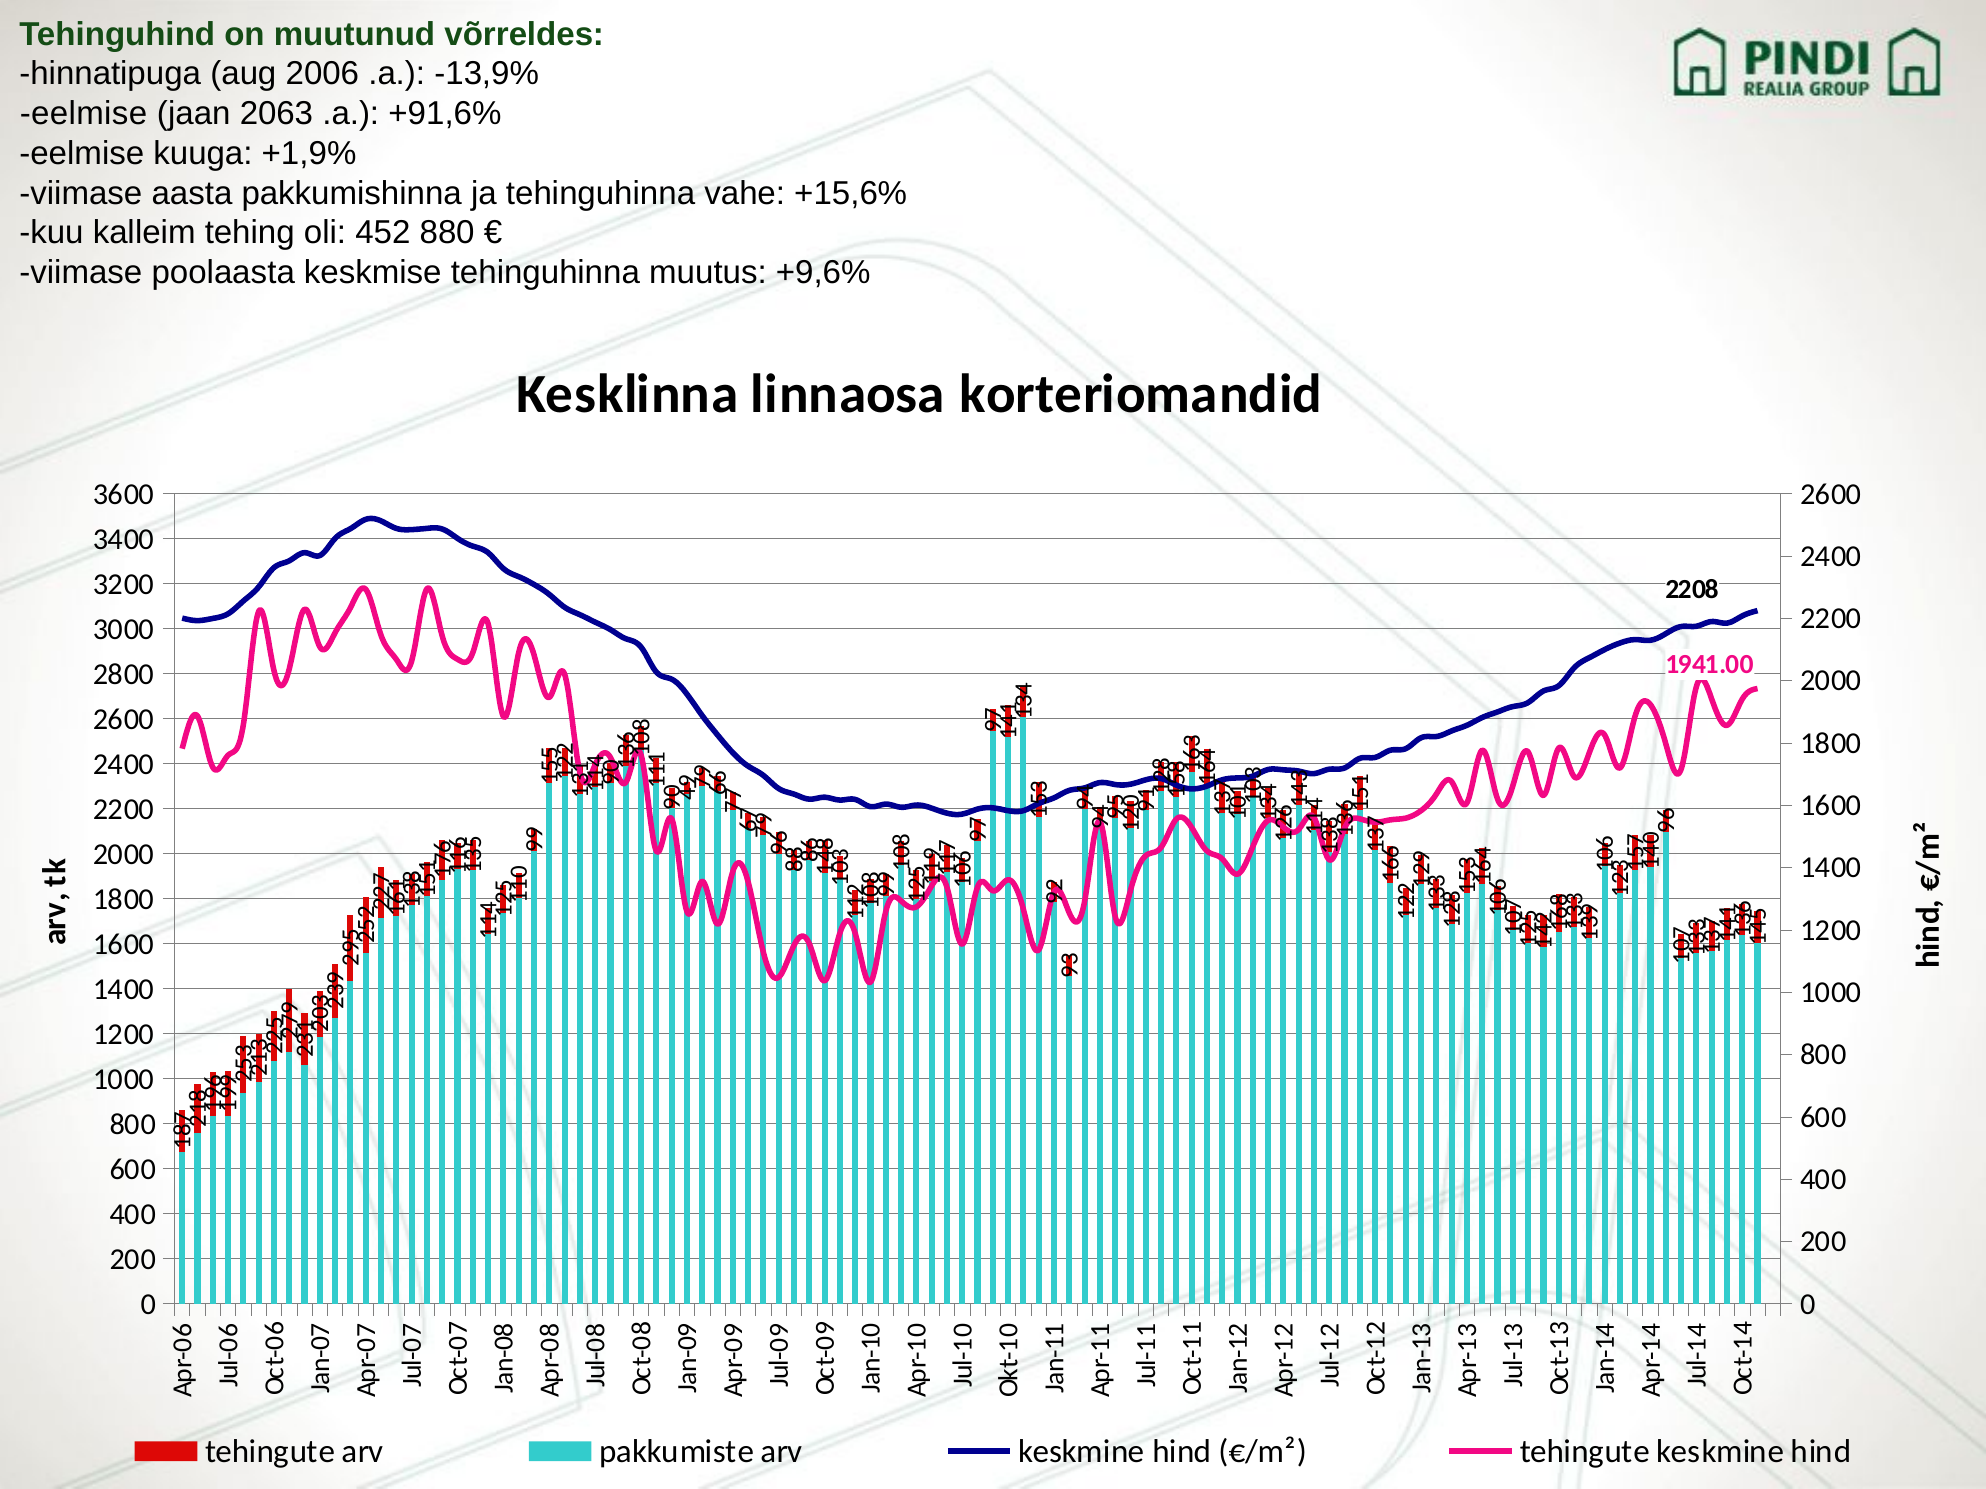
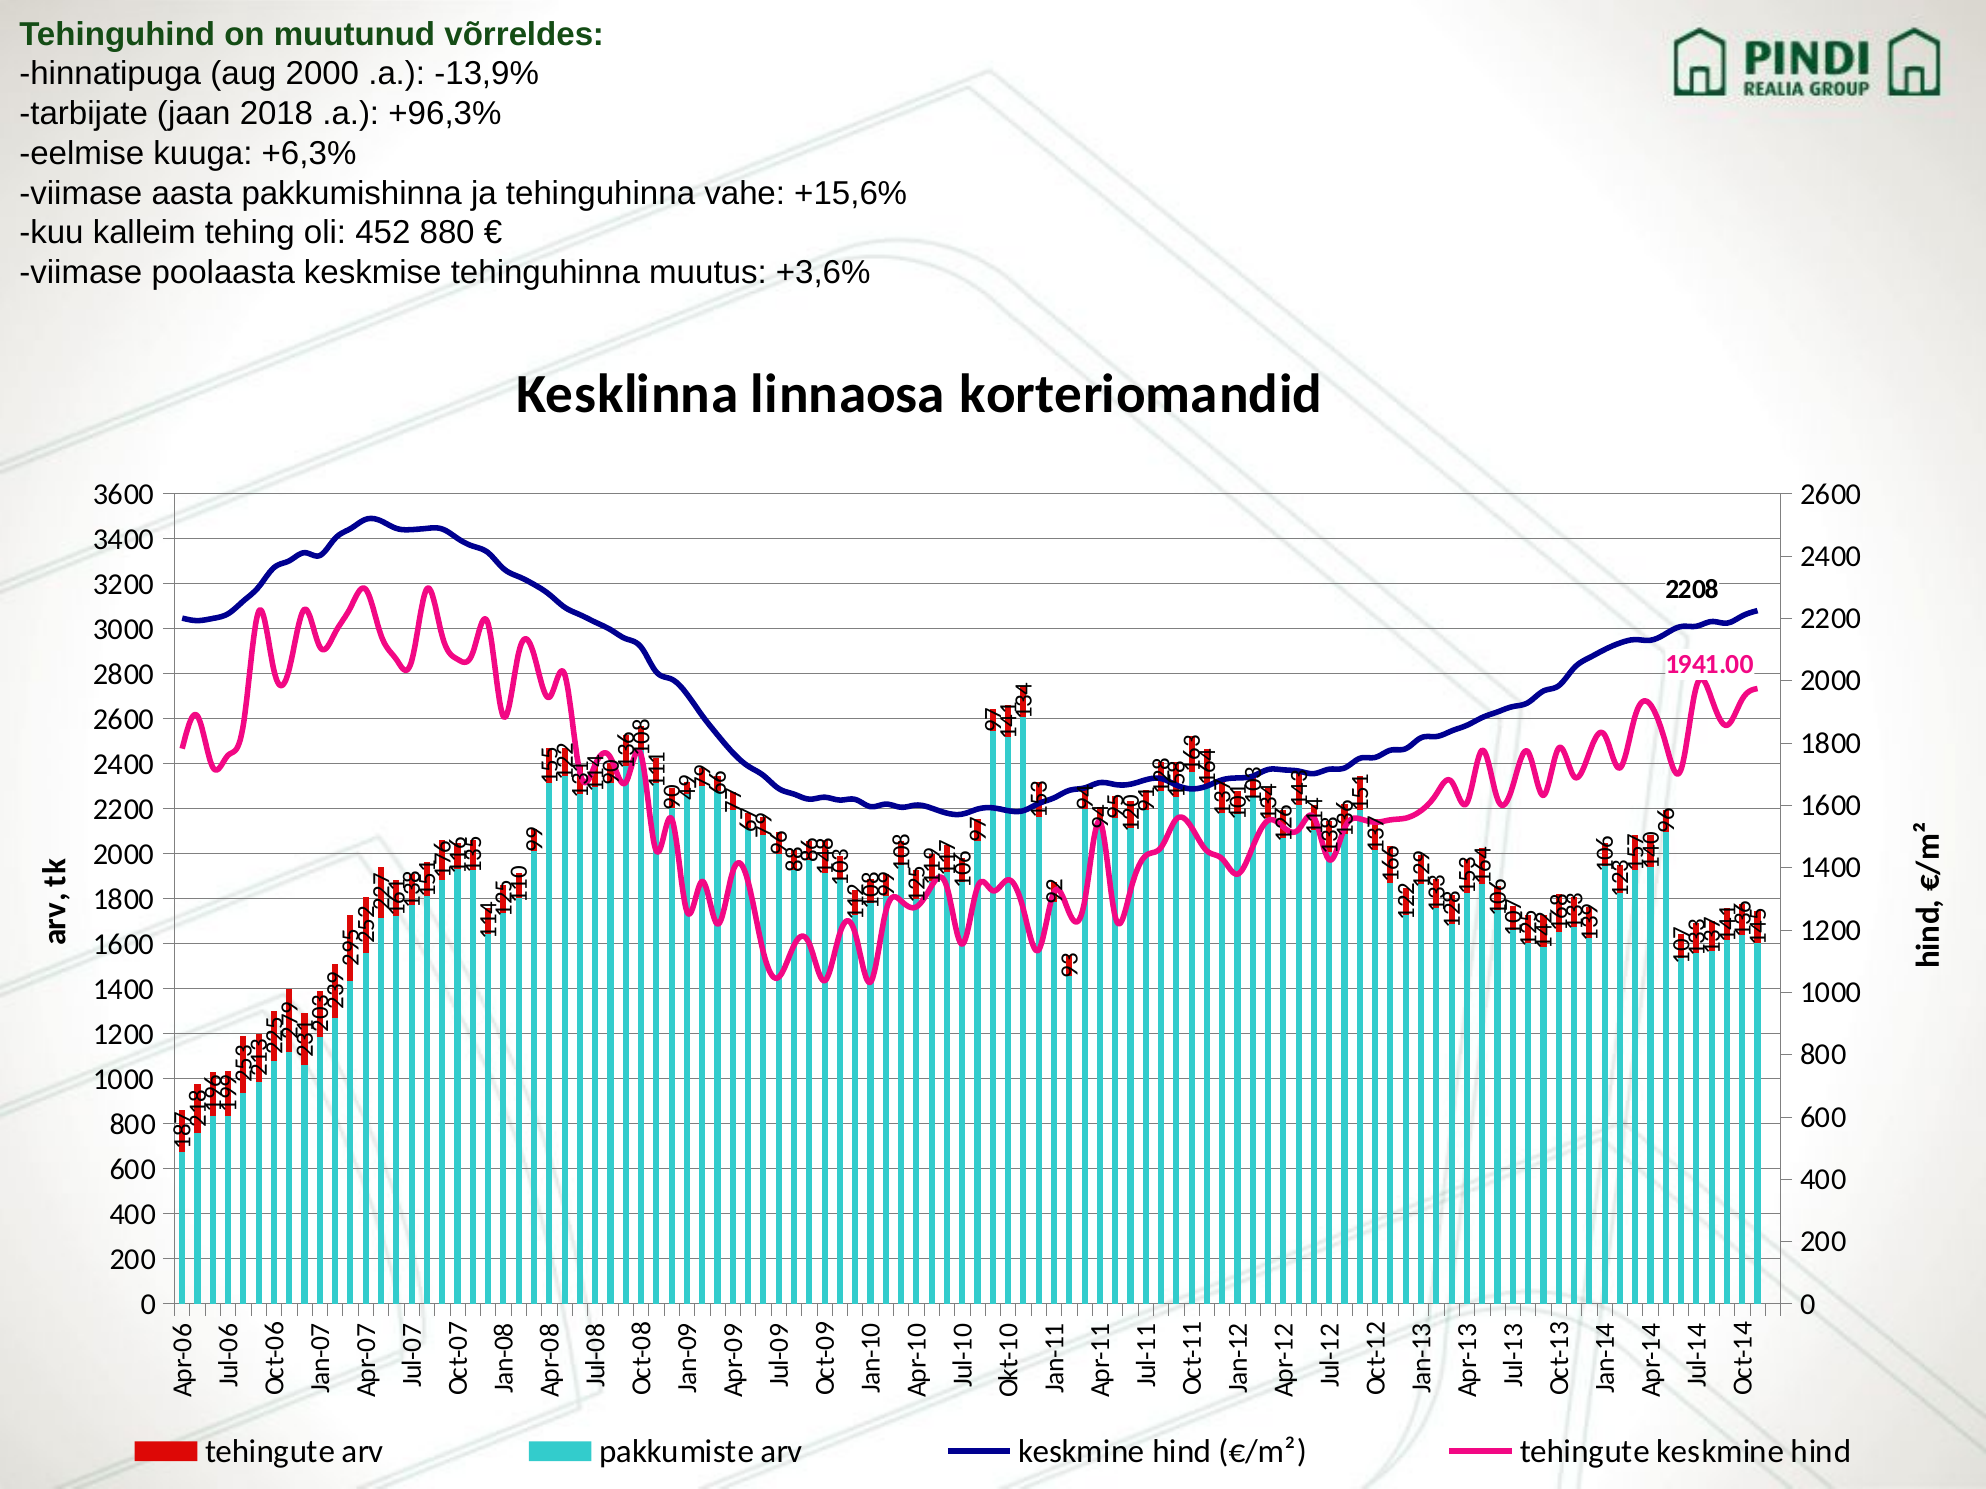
aug 2006: 2006 -> 2000 (322, 74)
eelmise: eelmise -> tarbijate (84, 114)
2063: 2063 -> 2018 (276, 114)
+91,6%: +91,6% -> +96,3% (445, 114)
+1,9%: +1,9% -> +6,3% (309, 153)
+9,6%: +9,6% -> +3,6% (823, 273)
